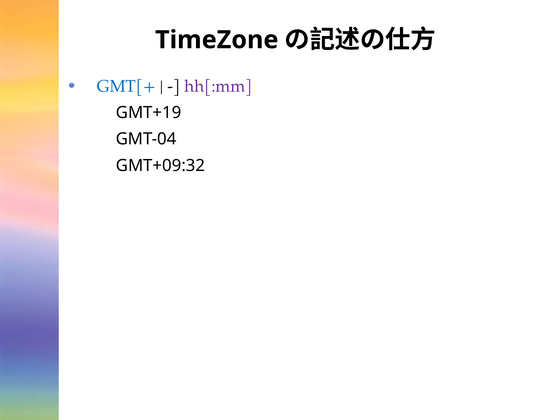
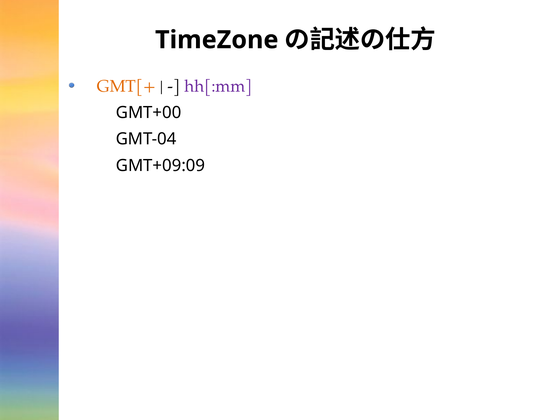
GMT[+ colour: blue -> orange (126, 86)
GMT+19: GMT+19 -> GMT+00 (149, 113)
GMT+09:32: GMT+09:32 -> GMT+09:09 (160, 166)
